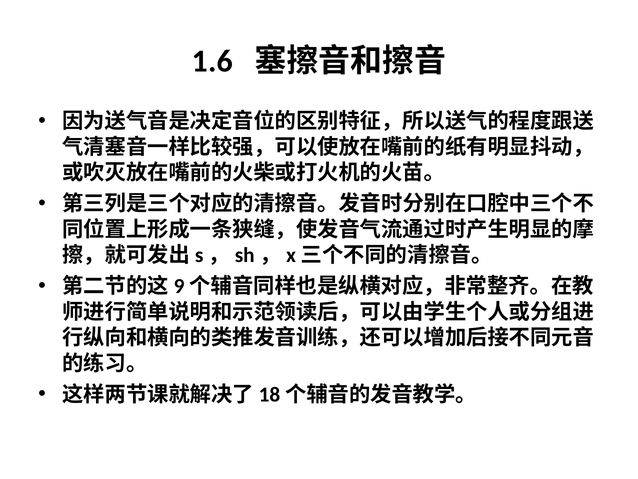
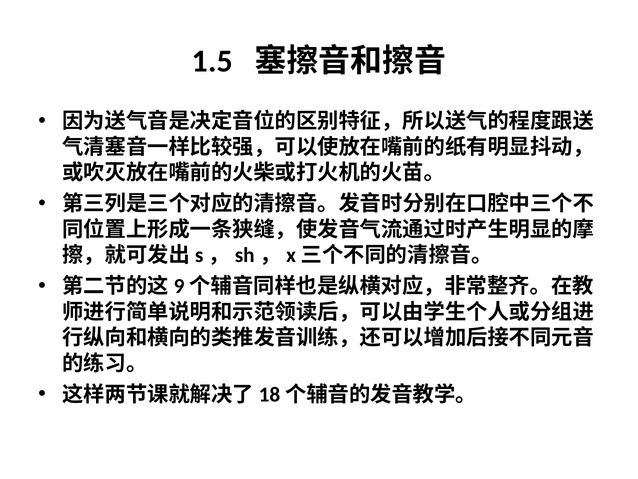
1.6: 1.6 -> 1.5 (212, 61)
